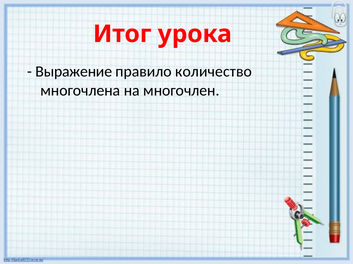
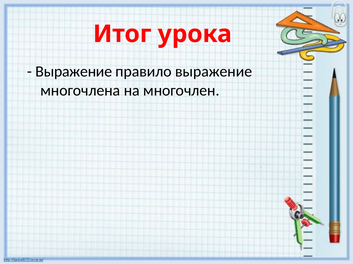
правило количество: количество -> выражение (214, 72)
